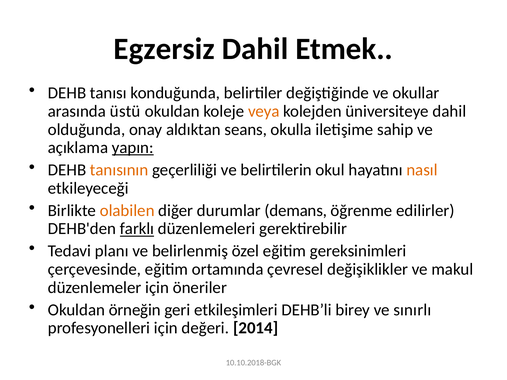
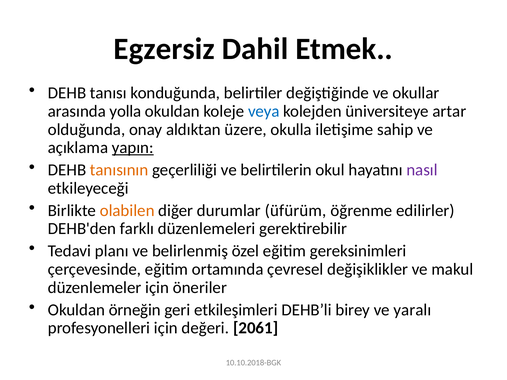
üstü: üstü -> yolla (125, 111)
veya colour: orange -> blue (264, 111)
üniversiteye dahil: dahil -> artar (449, 111)
seans: seans -> üzere (246, 130)
nasıl colour: orange -> purple (422, 170)
demans: demans -> üfürüm (296, 211)
farklı underline: present -> none (137, 229)
sınırlı: sınırlı -> yaralı (412, 310)
2014: 2014 -> 2061 (256, 328)
